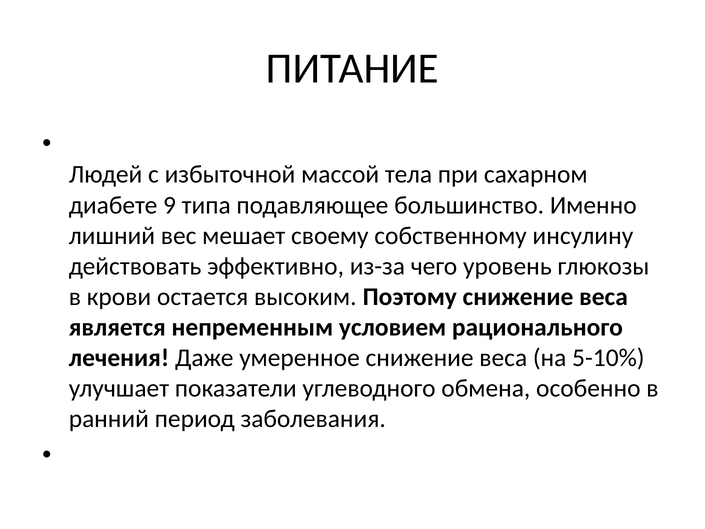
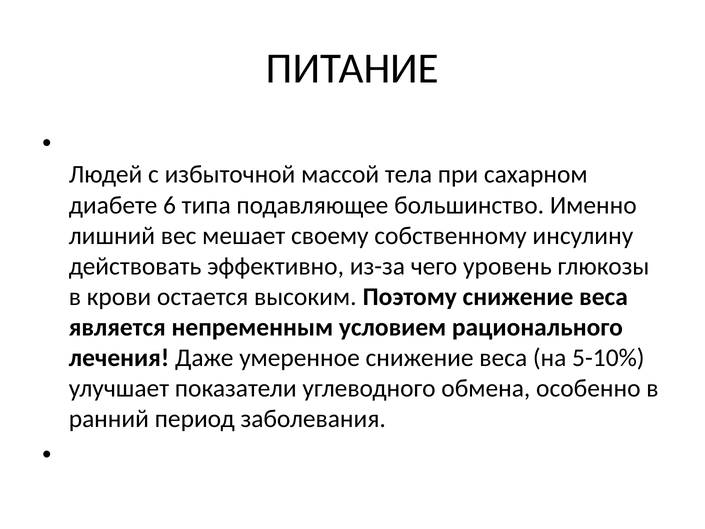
9: 9 -> 6 (170, 205)
